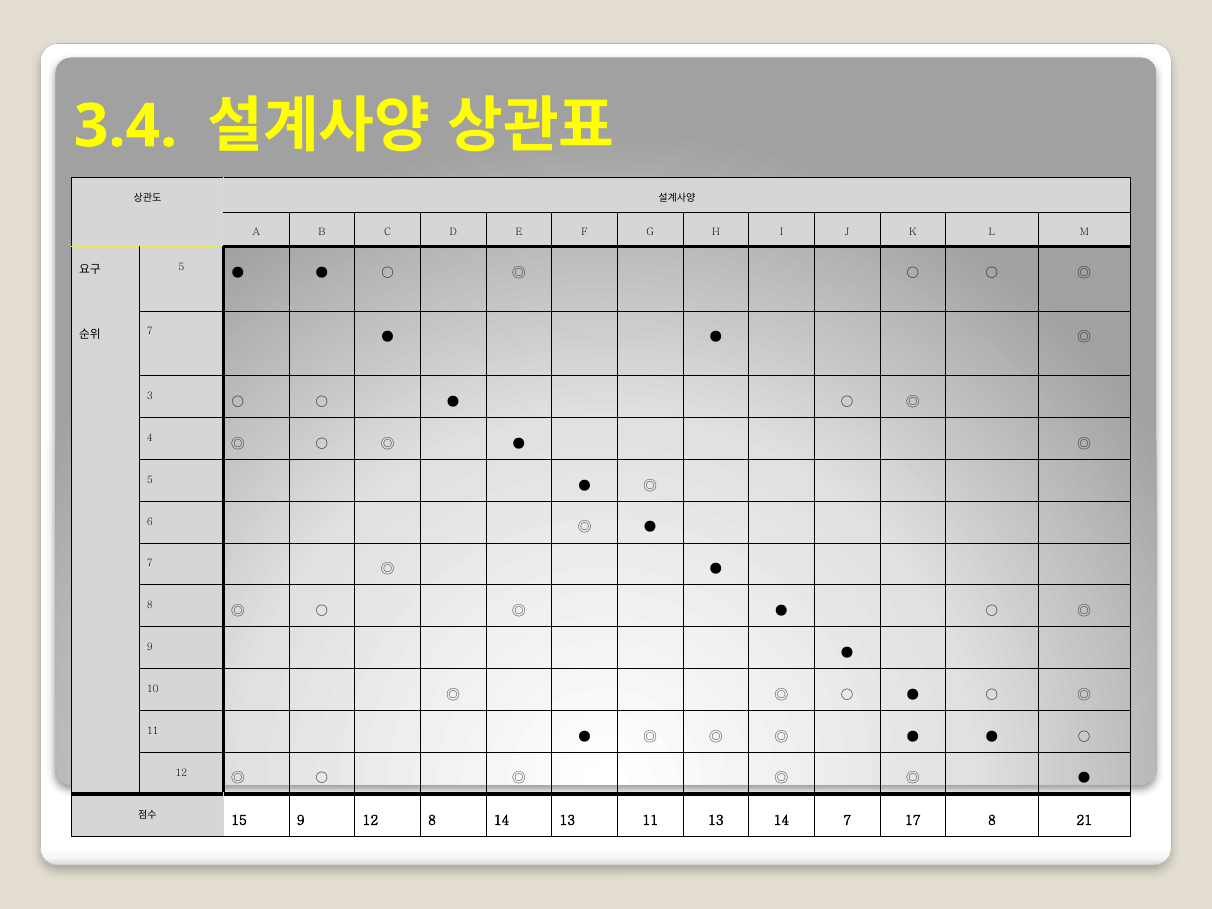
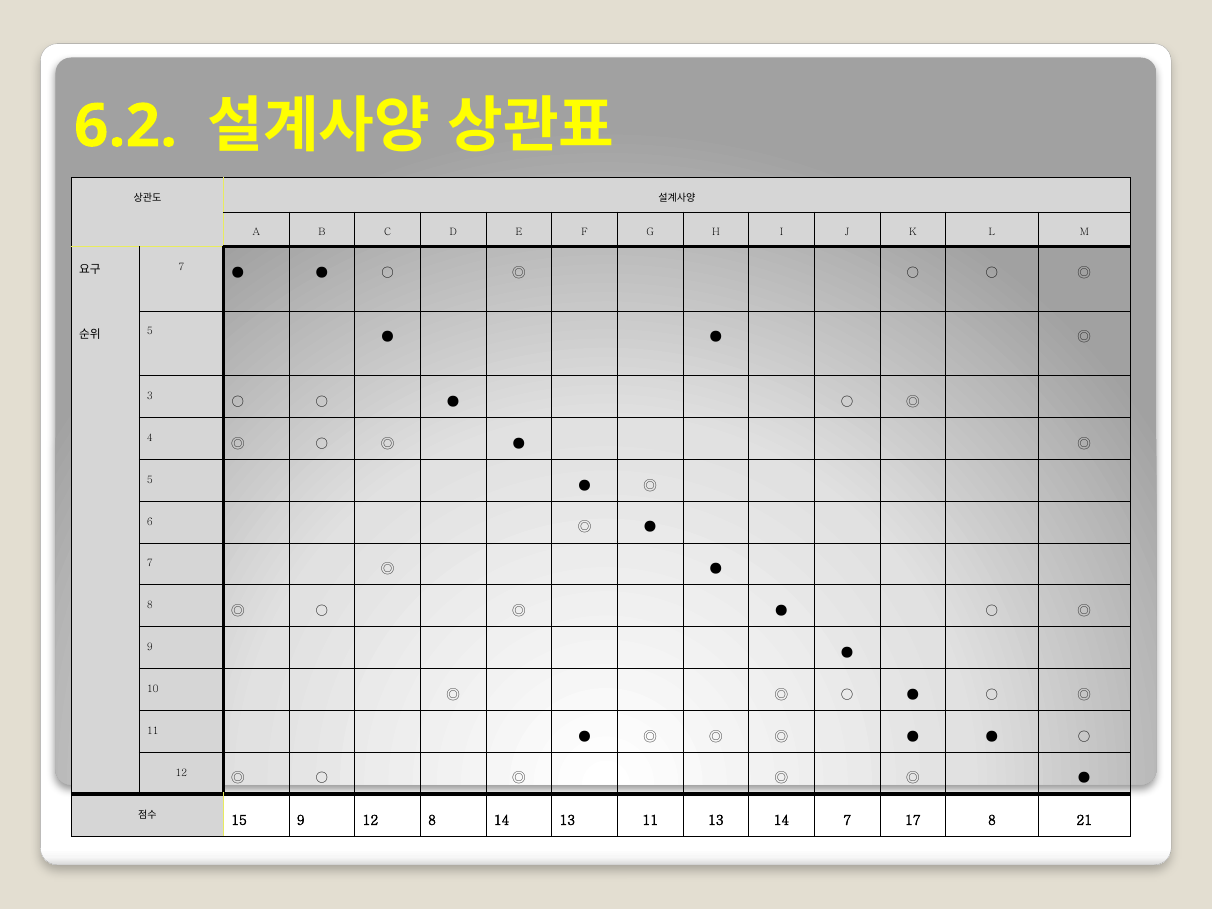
3.4: 3.4 -> 6.2 (126, 126)
5: 5 -> 7 (181, 267)
7: 7 -> 5 (150, 332)
